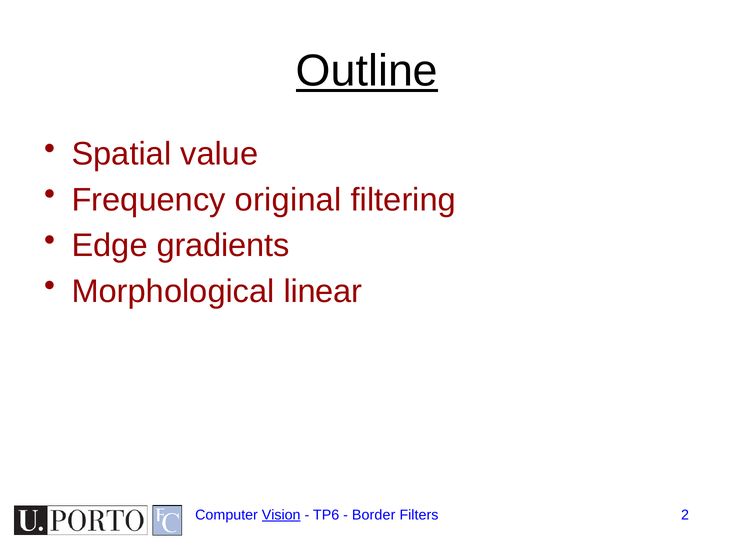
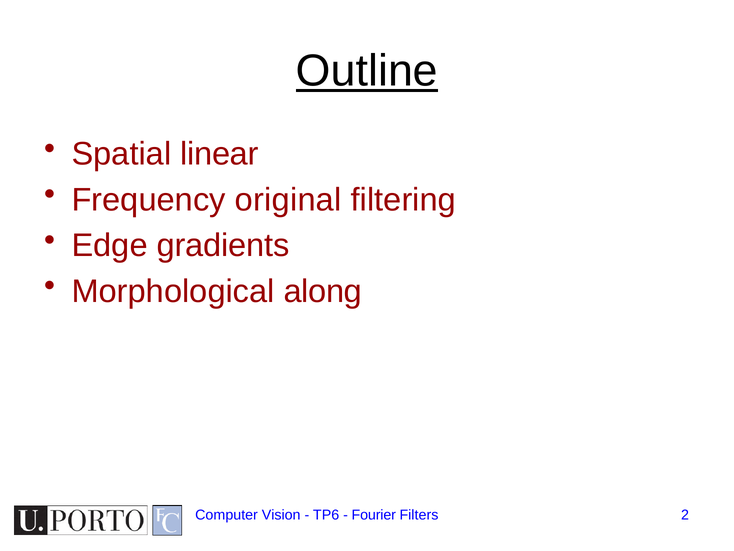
value: value -> linear (219, 154)
linear: linear -> along (323, 291)
Vision underline: present -> none (281, 515)
Border: Border -> Fourier (374, 515)
